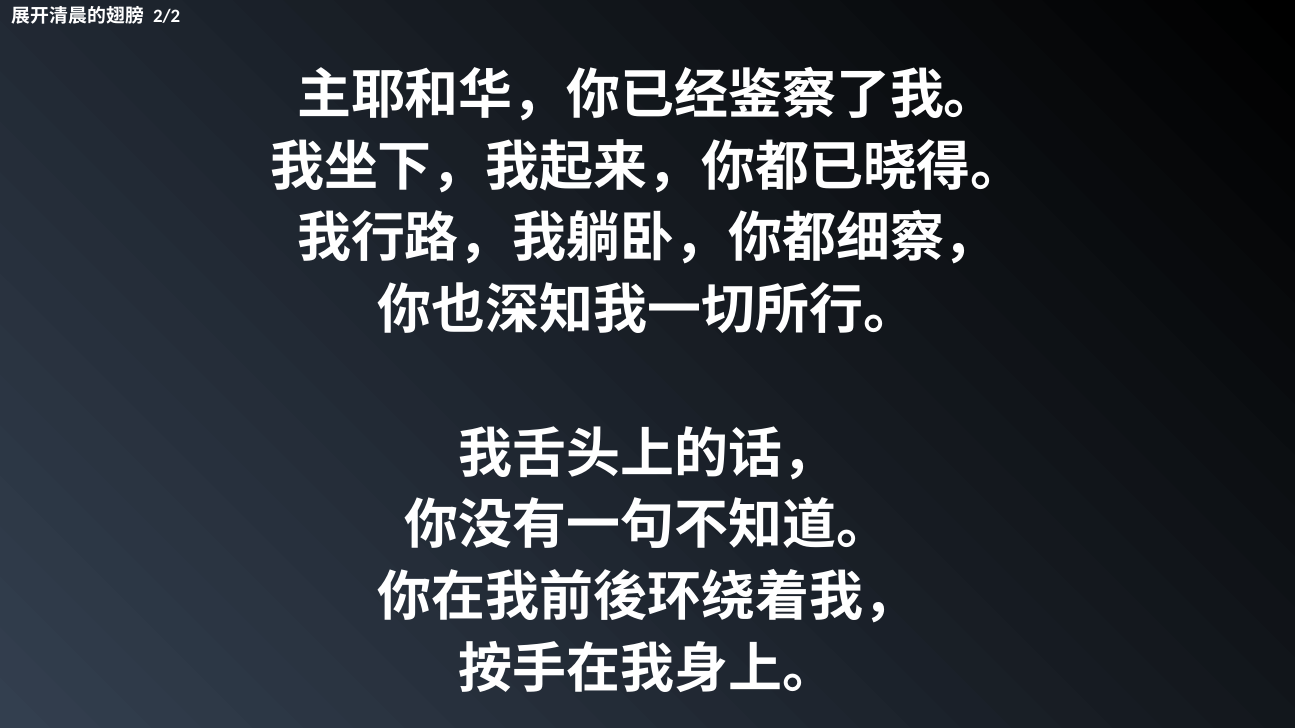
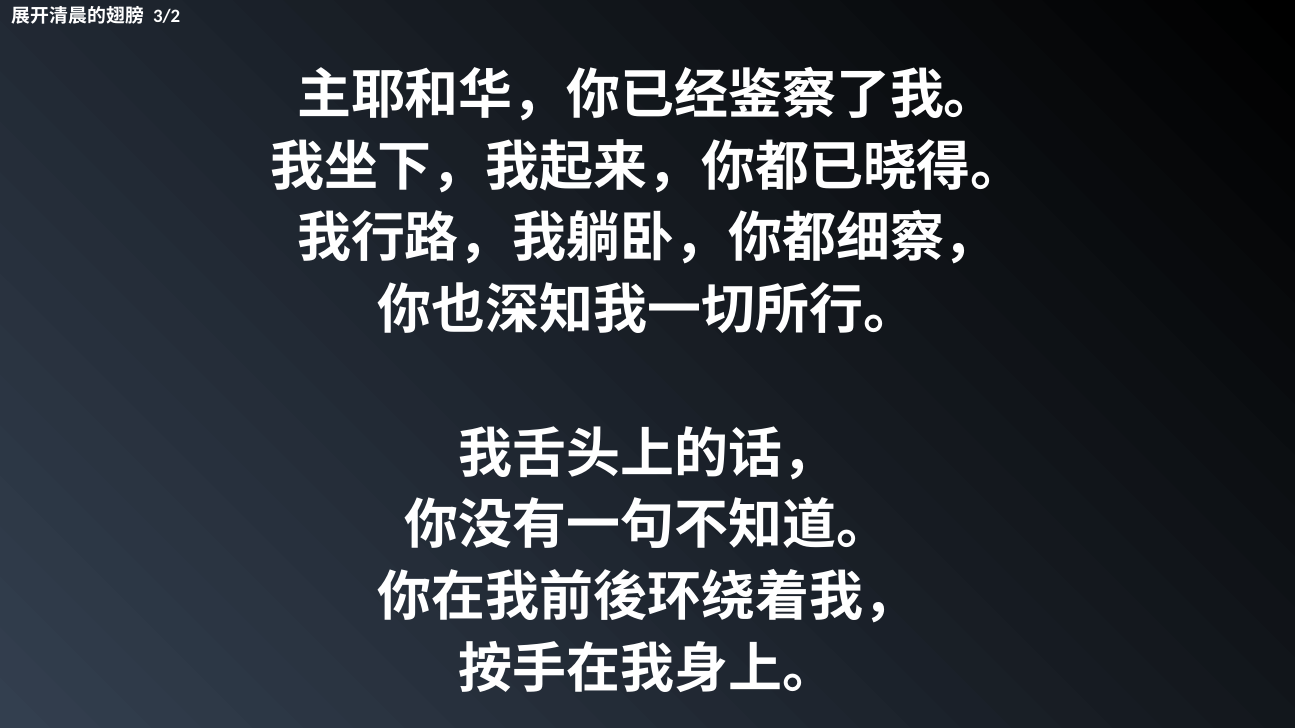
2/2: 2/2 -> 3/2 (167, 16)
